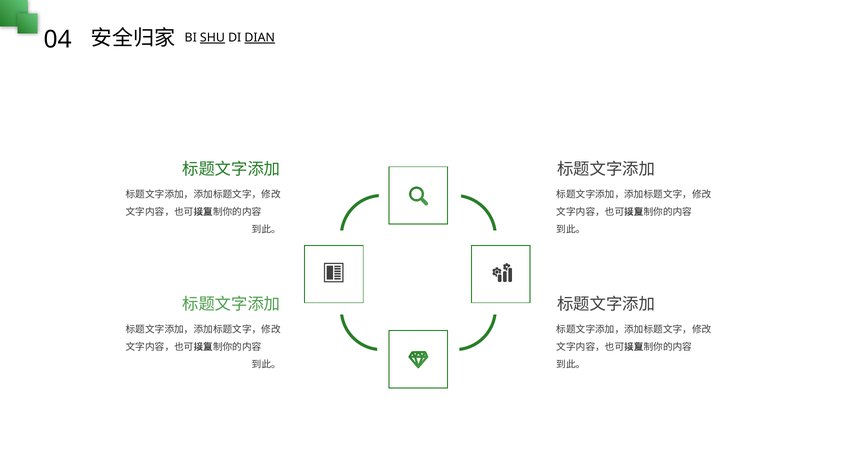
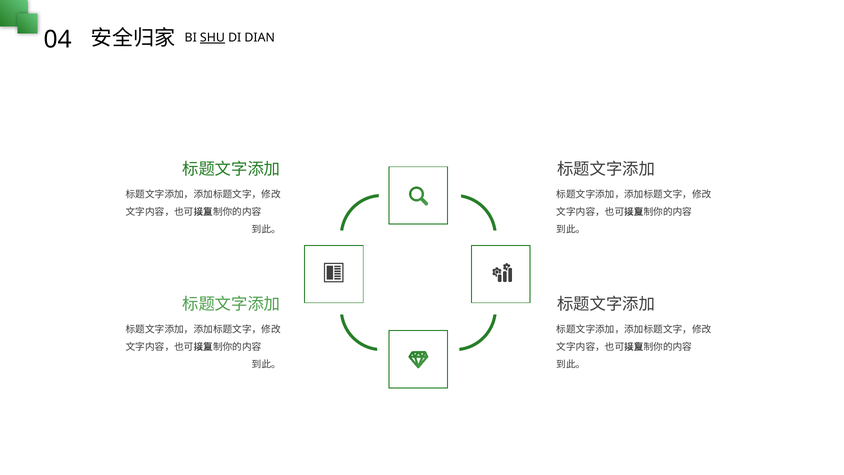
DIAN underline: present -> none (260, 38)
